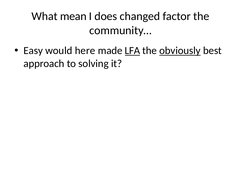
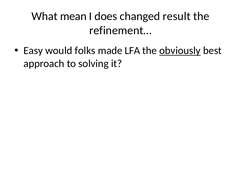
factor: factor -> result (177, 16)
community…: community… -> refinement… (120, 30)
here: here -> folks (85, 51)
LFA underline: present -> none (132, 51)
